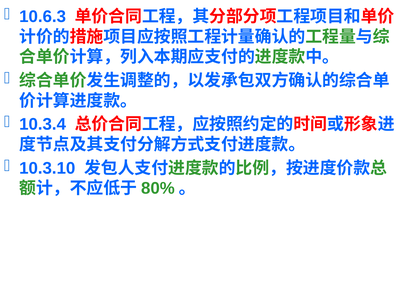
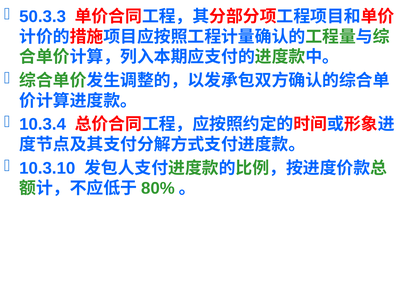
10.6.3: 10.6.3 -> 50.3.3 (43, 17)
